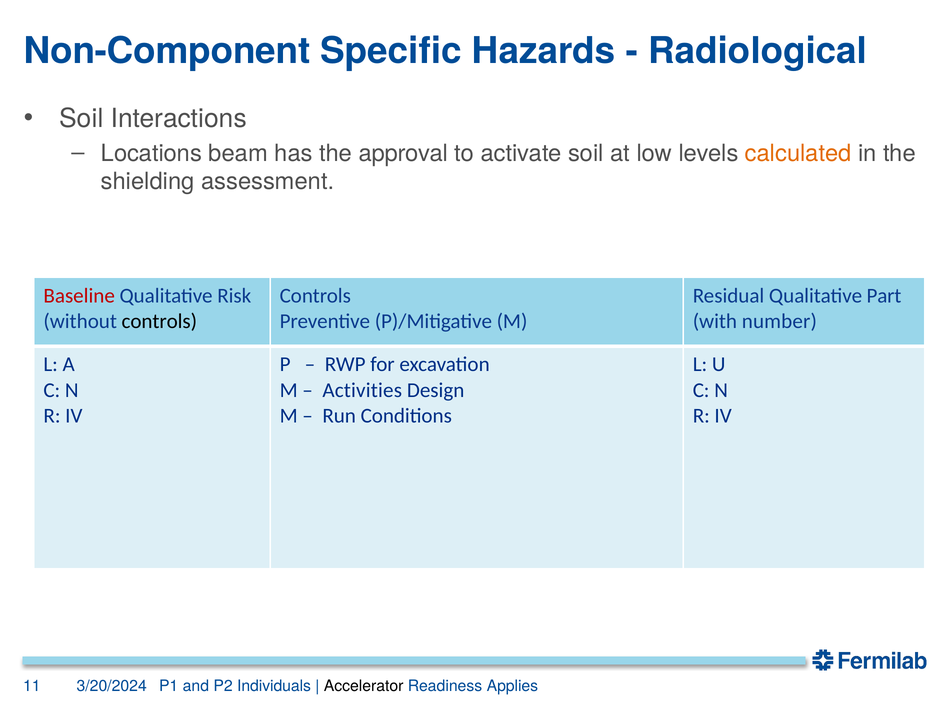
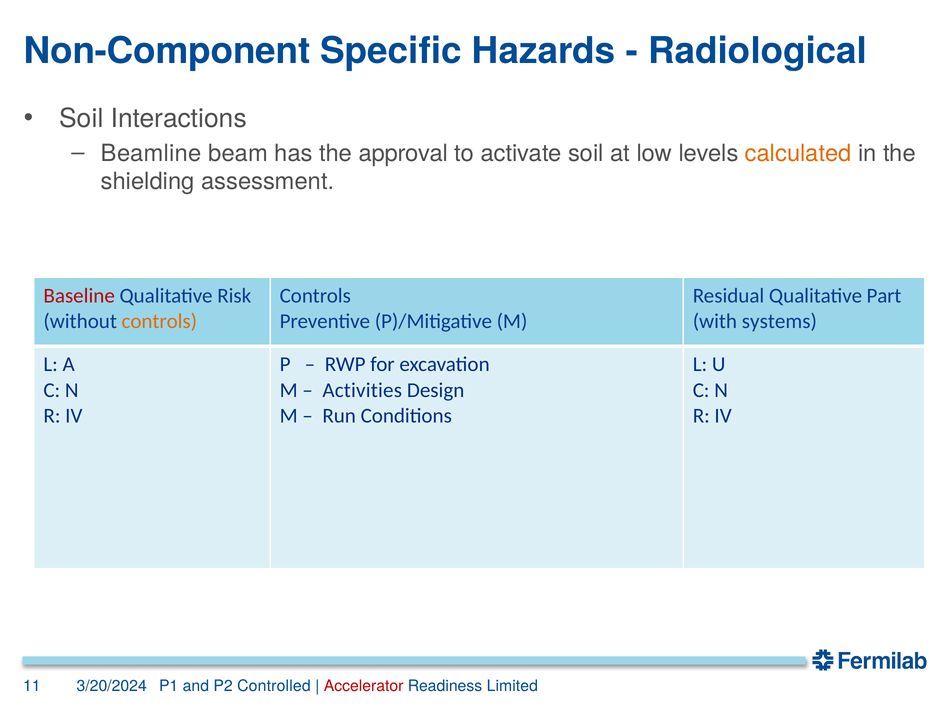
Locations: Locations -> Beamline (151, 153)
controls colour: black -> orange (159, 322)
number: number -> systems (779, 322)
Individuals: Individuals -> Controlled (274, 686)
Accelerator colour: black -> red (364, 686)
Applies: Applies -> Limited (512, 686)
